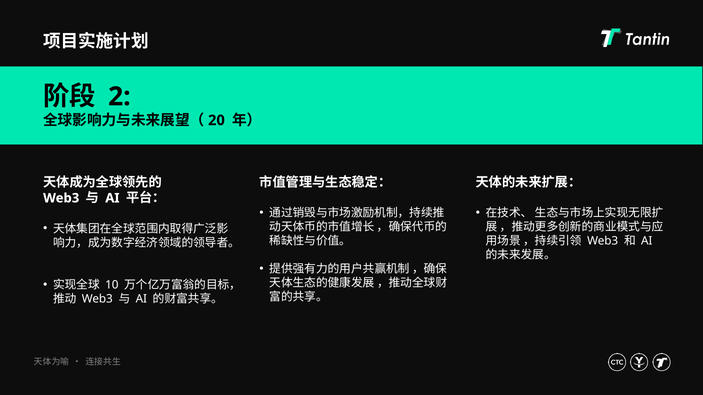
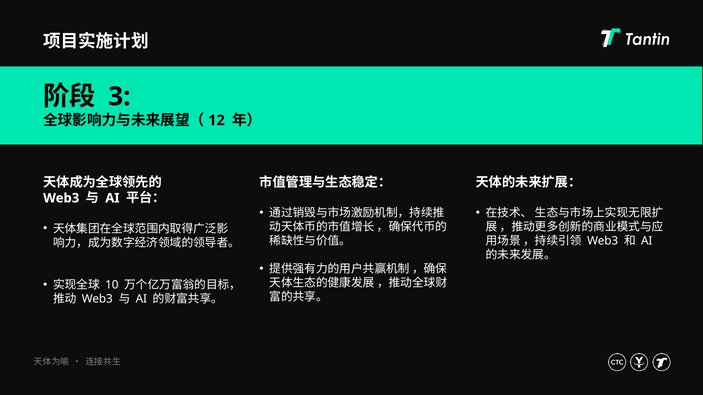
2: 2 -> 3 (119, 97)
20: 20 -> 12 (216, 120)
